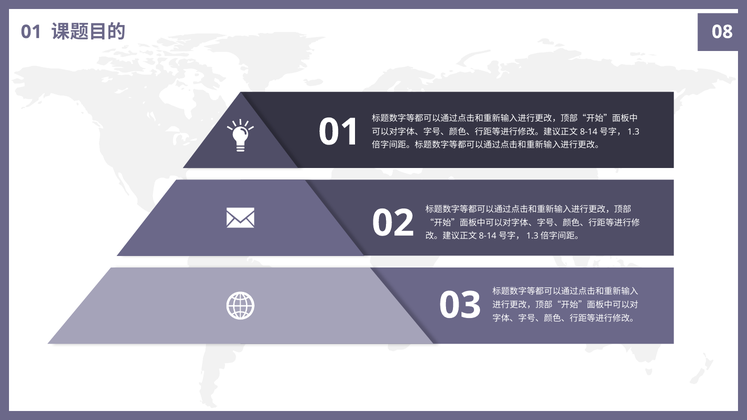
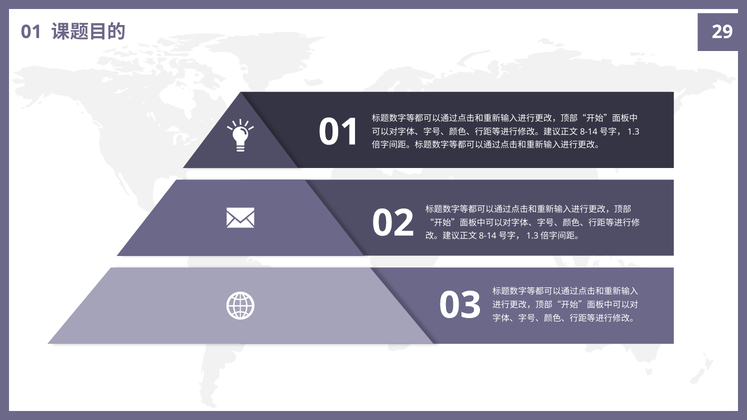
08: 08 -> 29 (722, 32)
